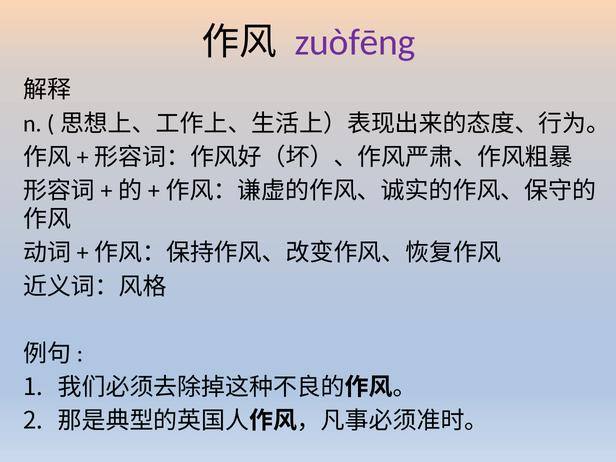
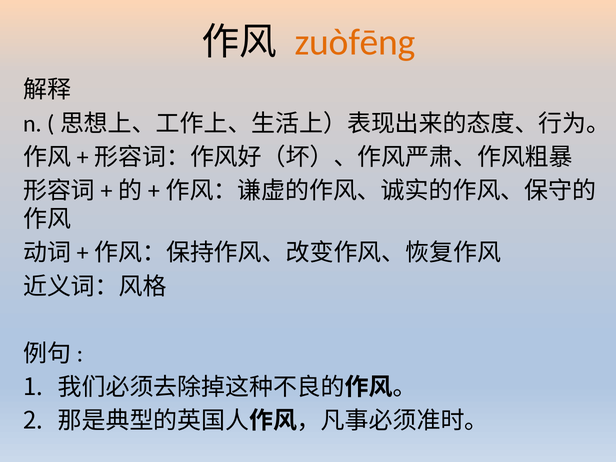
zuòfēng colour: purple -> orange (355, 42)
